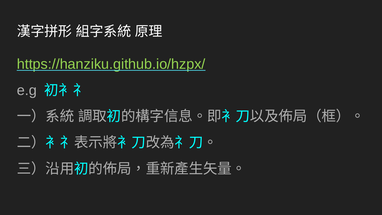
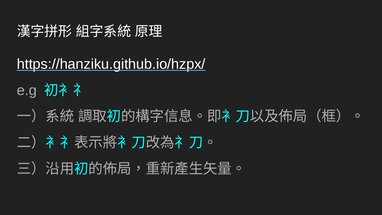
https://hanziku.github.io/hzpx/ colour: light green -> white (111, 64)
